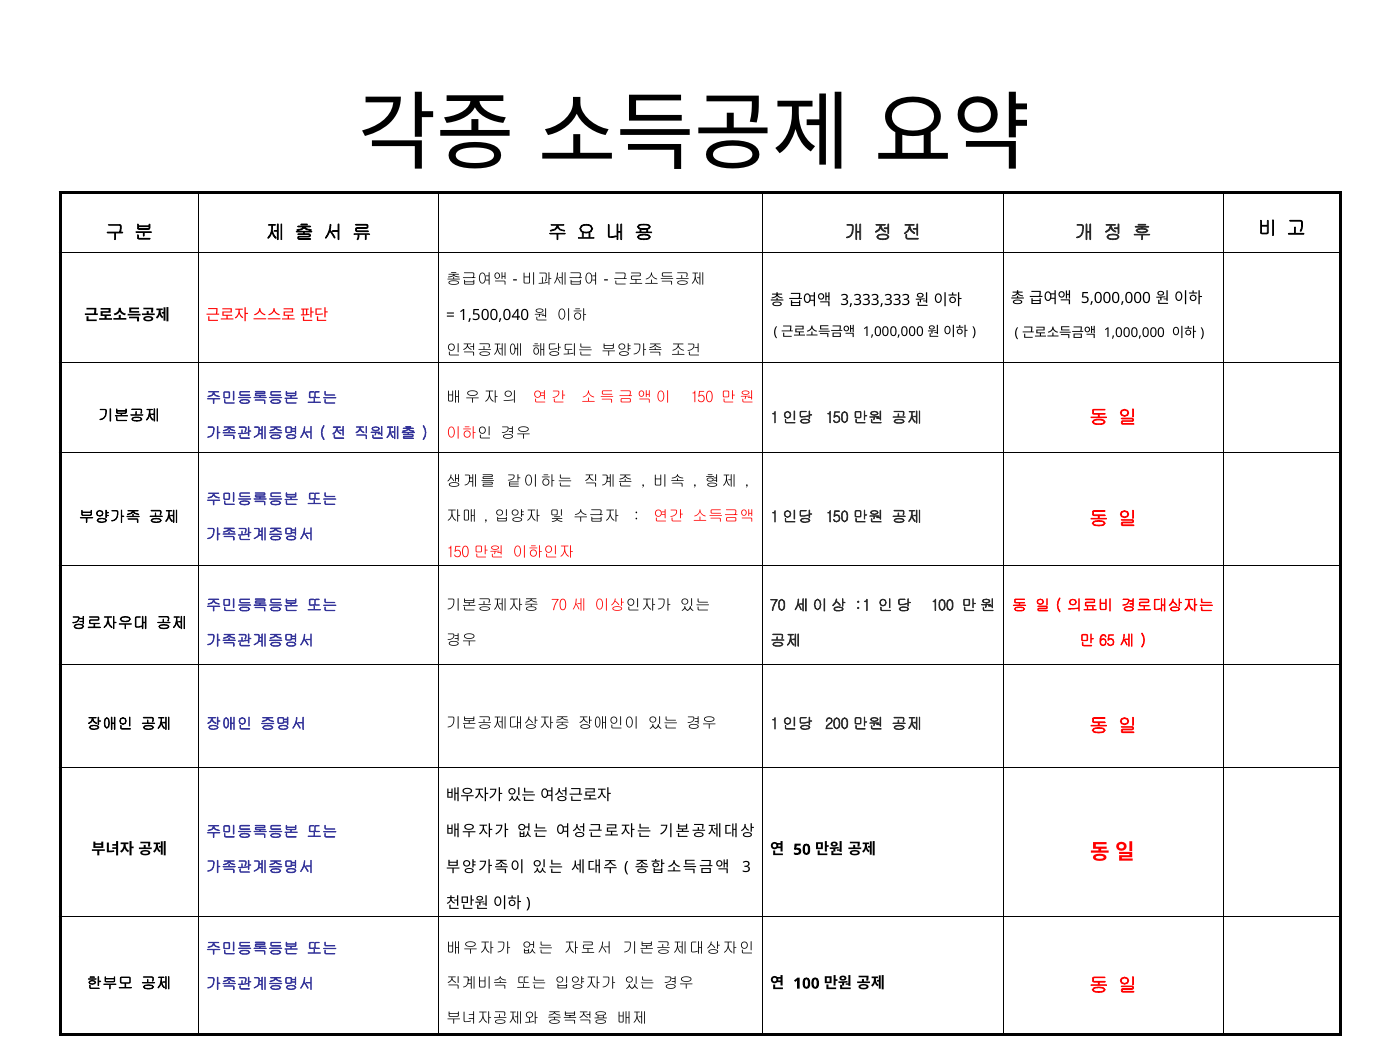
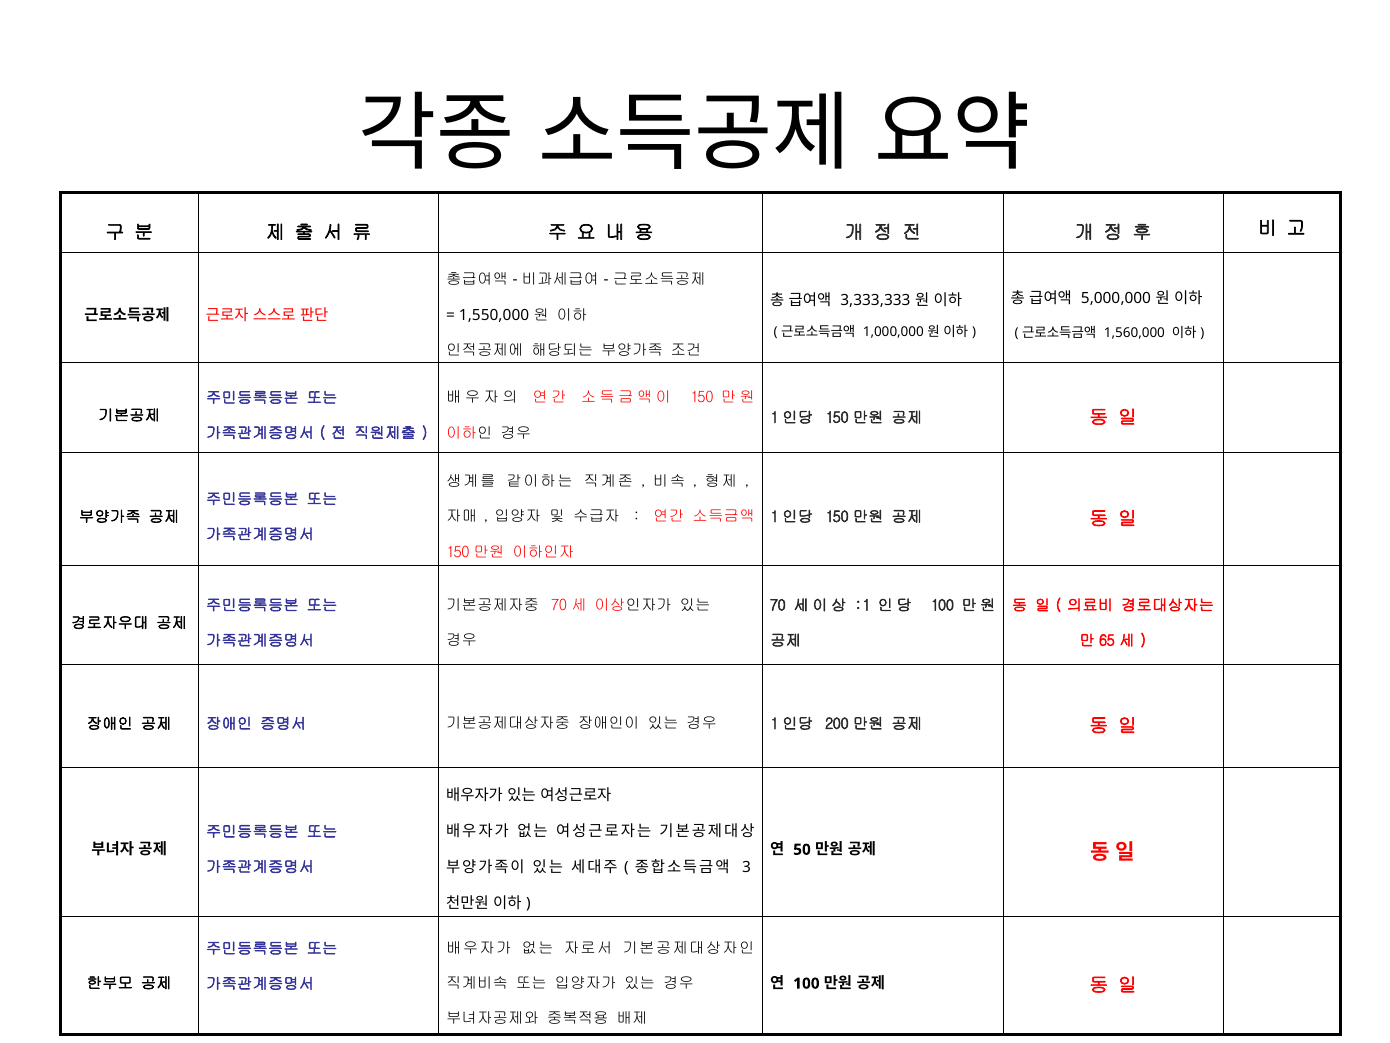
1,500,040: 1,500,040 -> 1,550,000 (494, 315)
1,000,000: 1,000,000 -> 1,560,000 (1134, 333)
